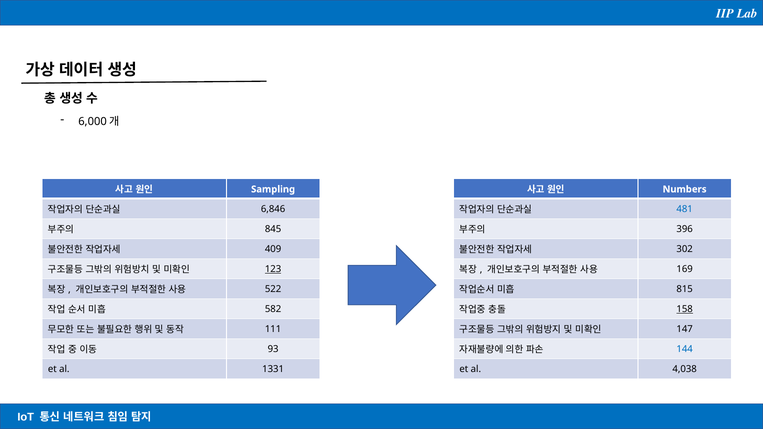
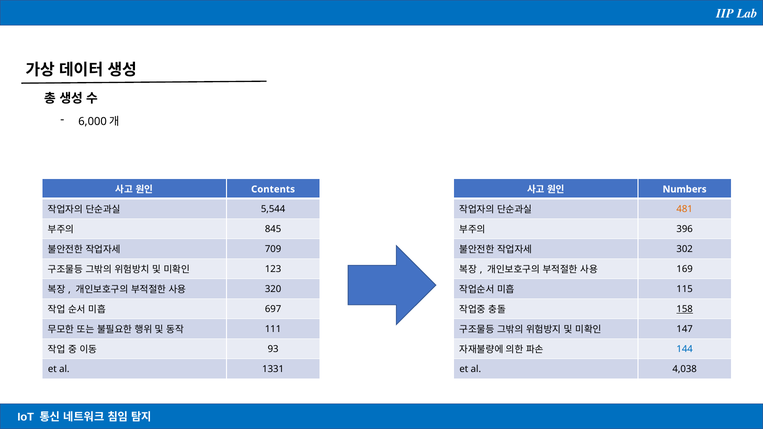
Sampling: Sampling -> Contents (273, 189)
6,846: 6,846 -> 5,544 (273, 209)
481 colour: blue -> orange (685, 209)
409: 409 -> 709 (273, 249)
123 underline: present -> none (273, 269)
522: 522 -> 320 (273, 289)
815: 815 -> 115 (685, 289)
582: 582 -> 697 (273, 309)
